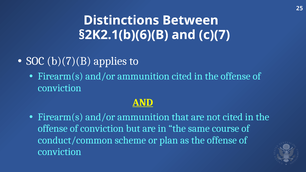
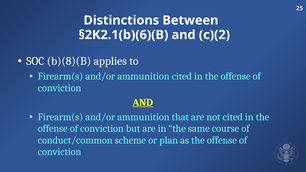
c)(7: c)(7 -> c)(2 (214, 35)
b)(7)(B: b)(7)(B -> b)(8)(B (69, 61)
